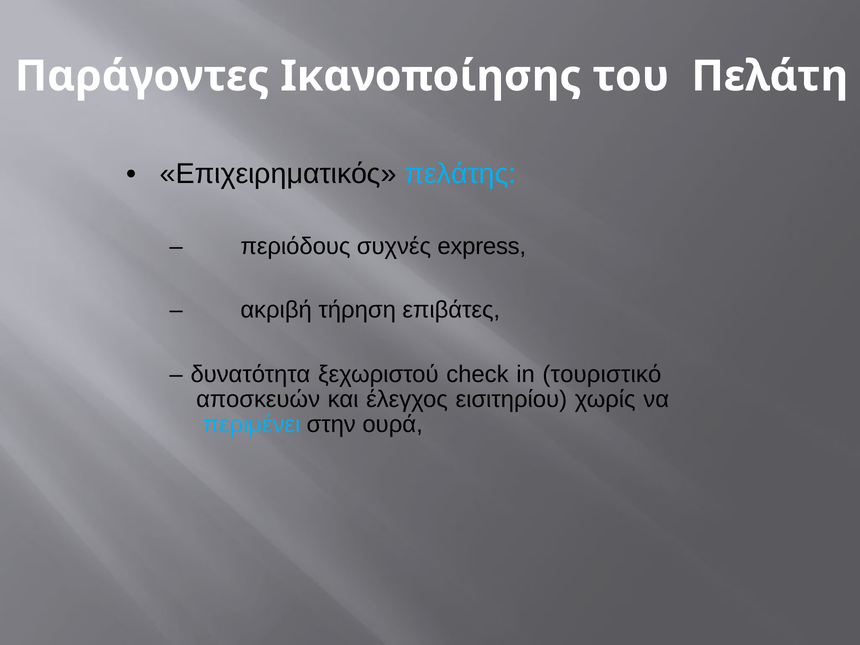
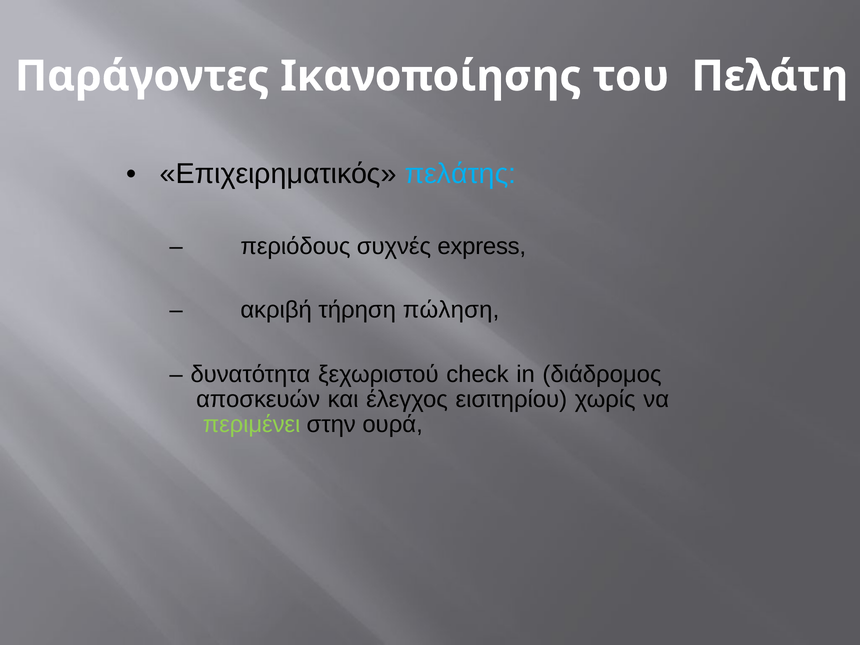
επιβάτες: επιβάτες -> πώληση (451, 310)
τουριστικό: τουριστικό -> διάδρομος (602, 374)
περιμένει colour: light blue -> light green (252, 424)
